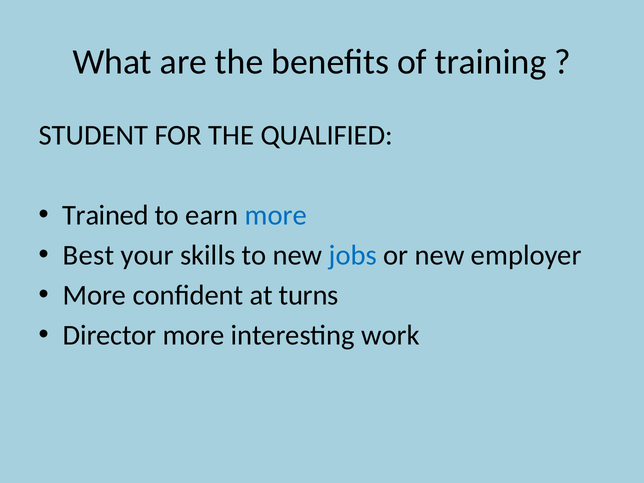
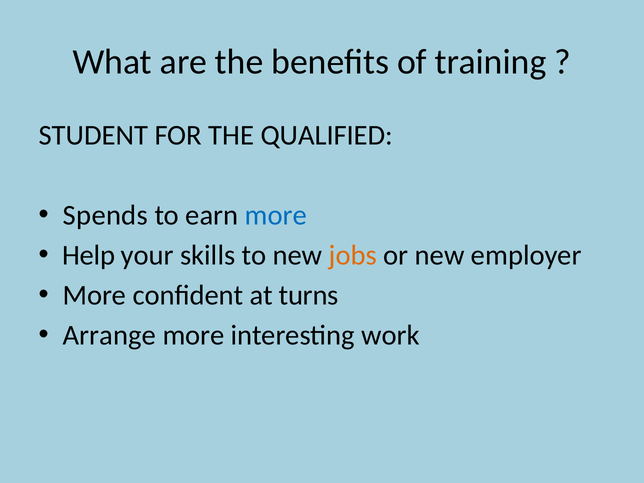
Trained: Trained -> Spends (105, 215)
Best: Best -> Help (89, 255)
jobs colour: blue -> orange (353, 255)
Director: Director -> Arrange (109, 336)
